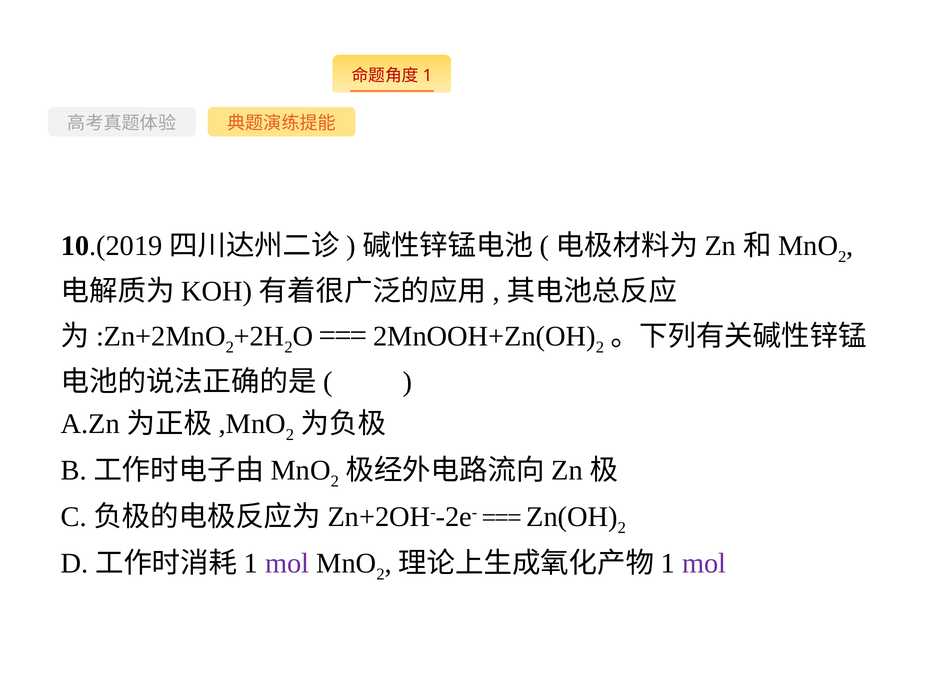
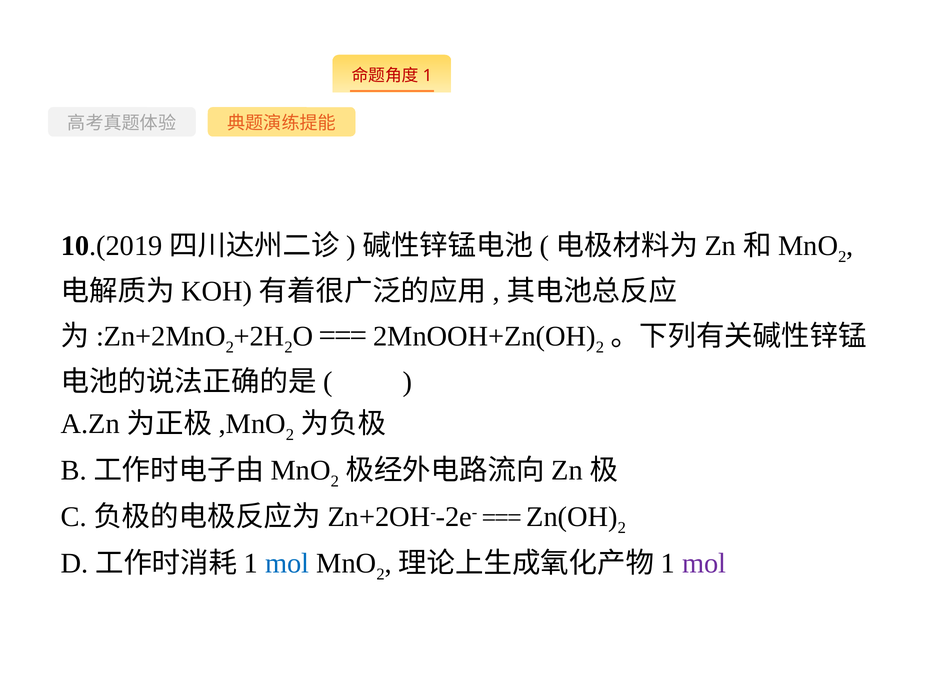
mol colour: purple -> blue (287, 564)
